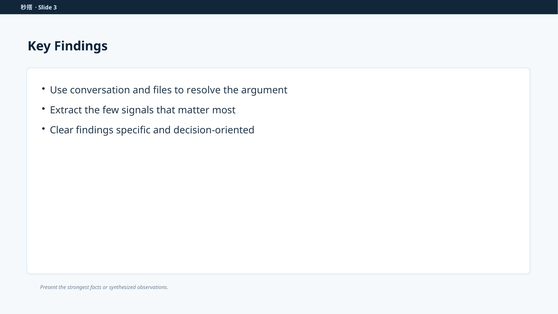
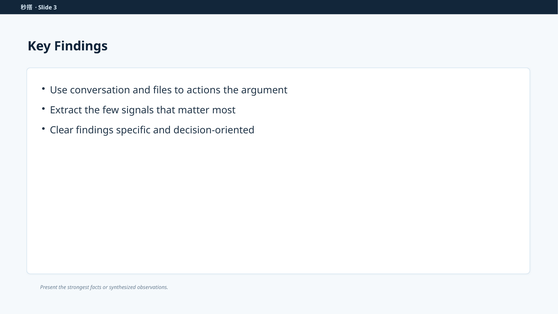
resolve: resolve -> actions (204, 90)
